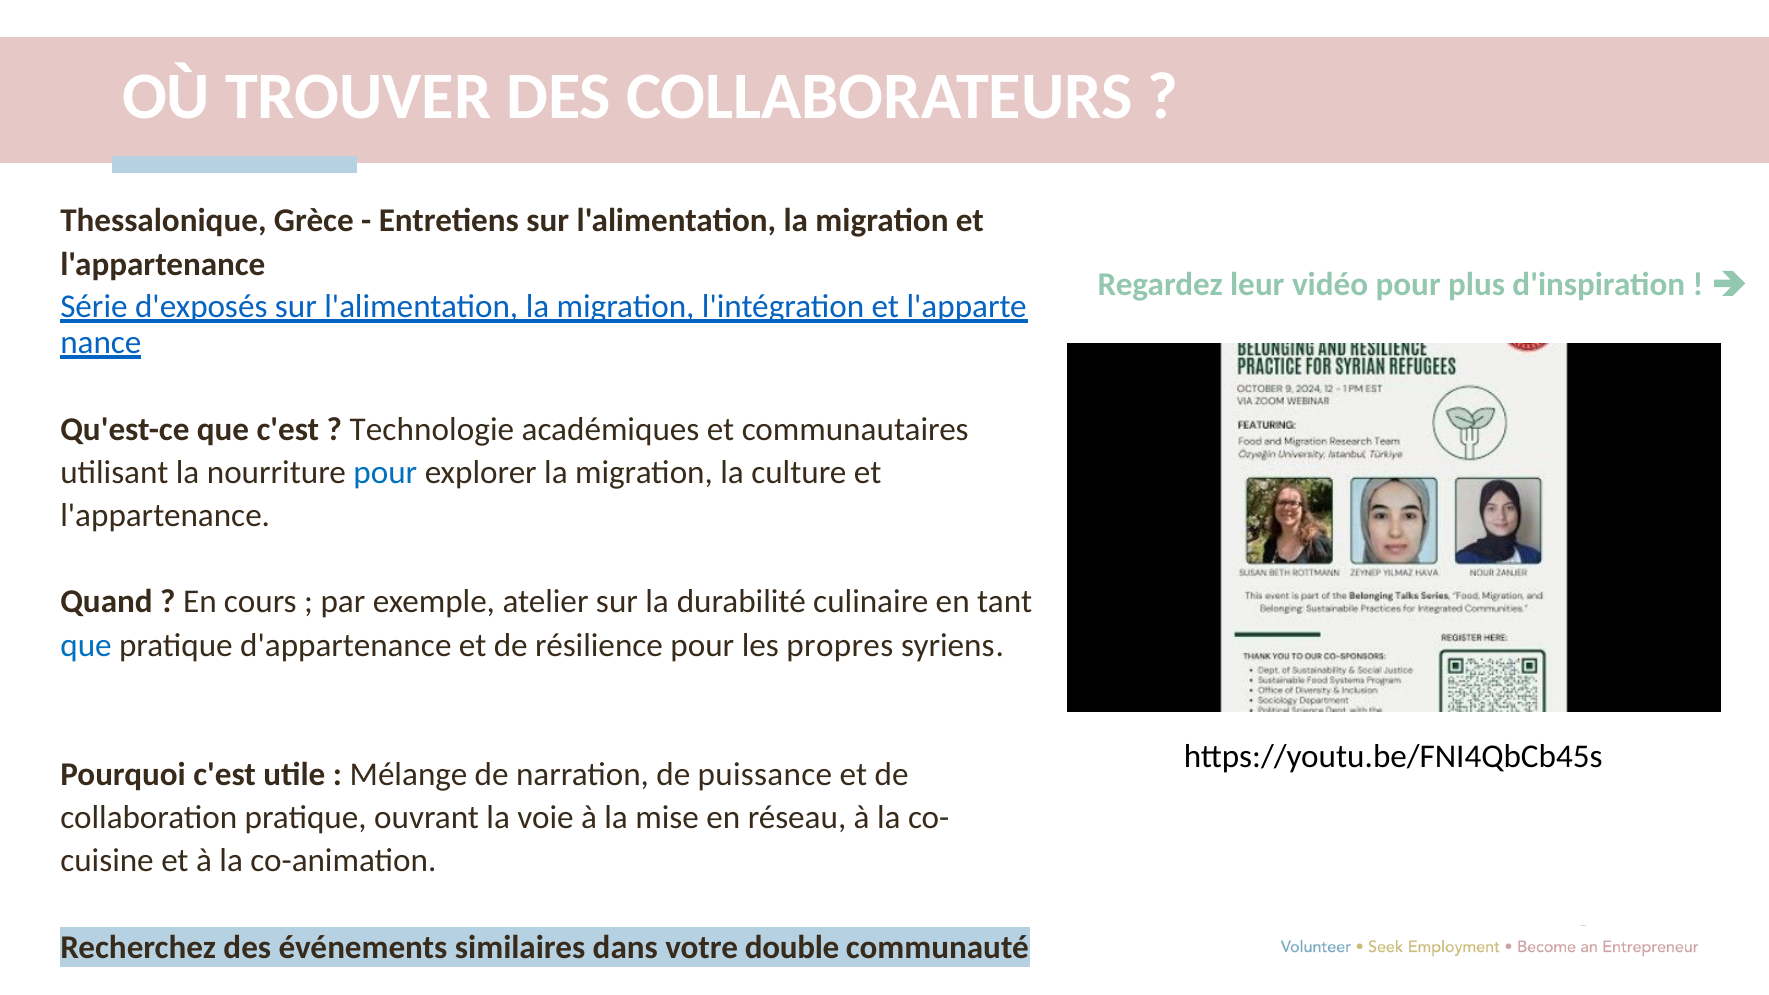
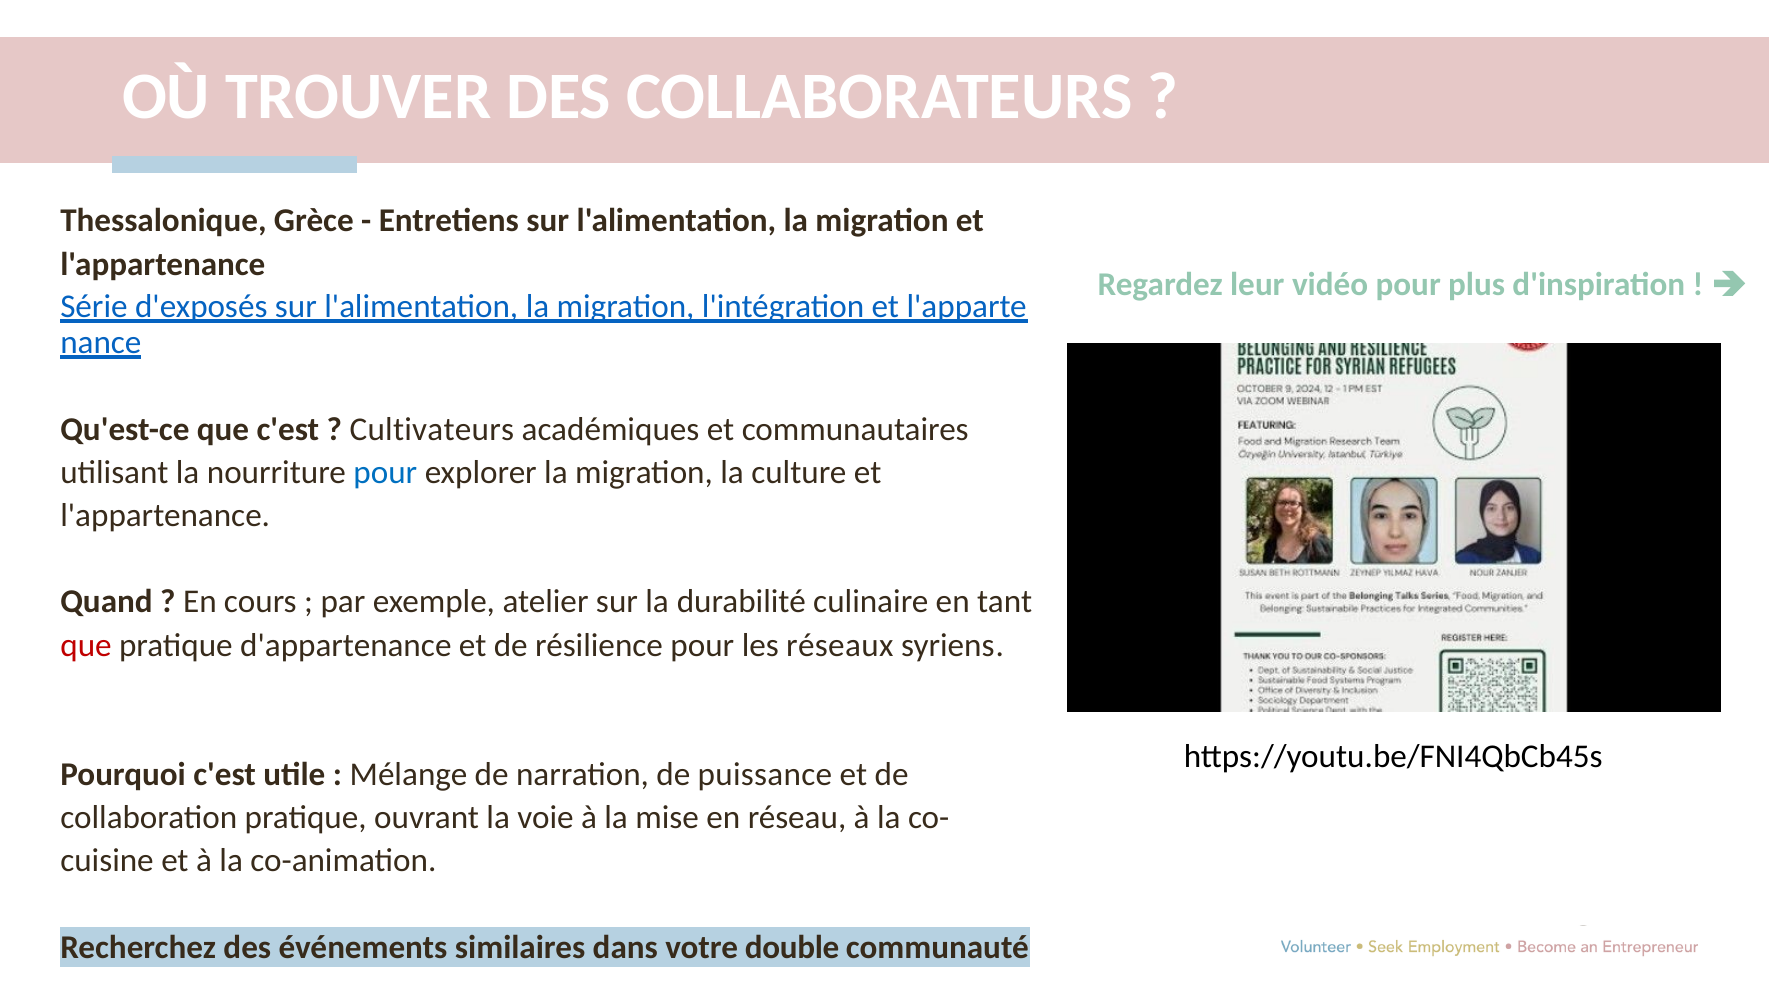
Technologie: Technologie -> Cultivateurs (432, 429)
que colour: blue -> red (86, 645)
propres: propres -> réseaux (840, 645)
